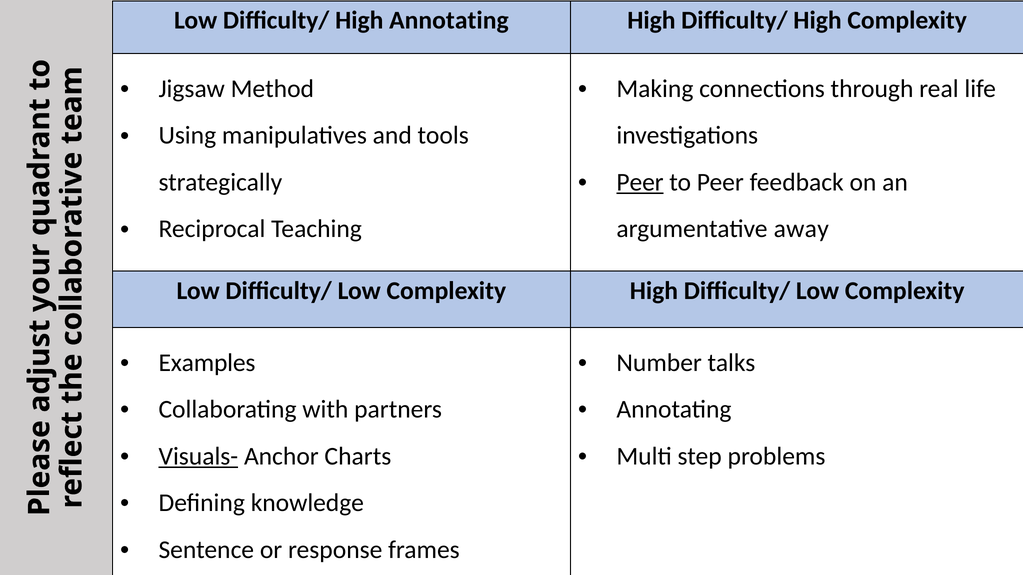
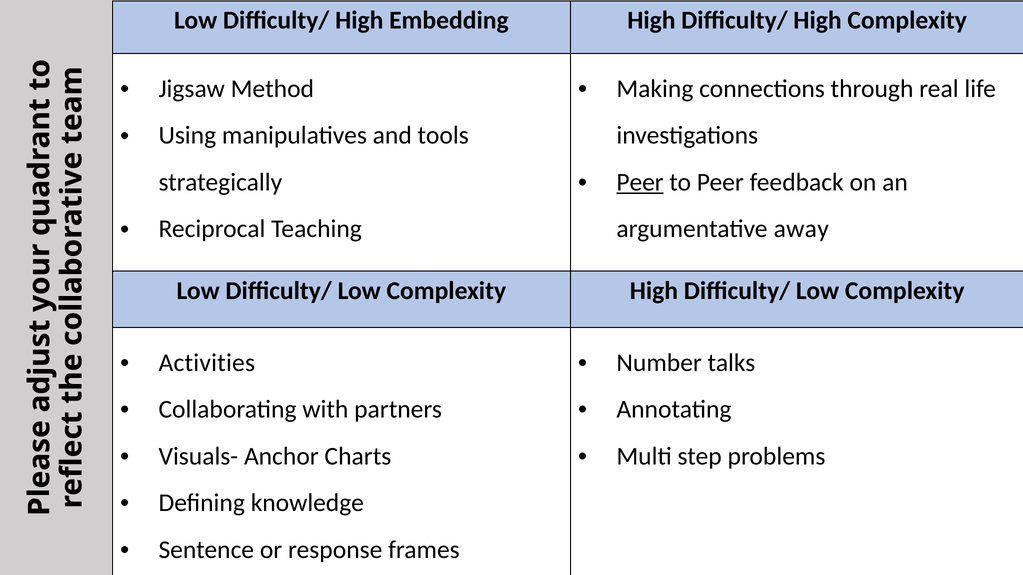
High Annotating: Annotating -> Embedding (449, 20)
Examples: Examples -> Activities (207, 363)
Visuals- underline: present -> none (198, 456)
